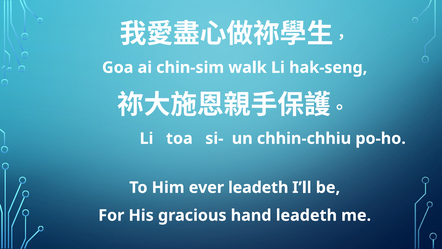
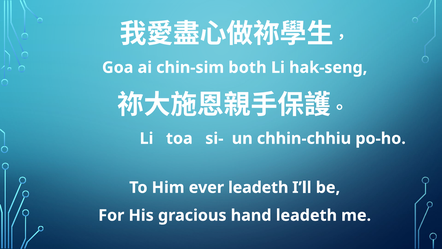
walk: walk -> both (247, 67)
